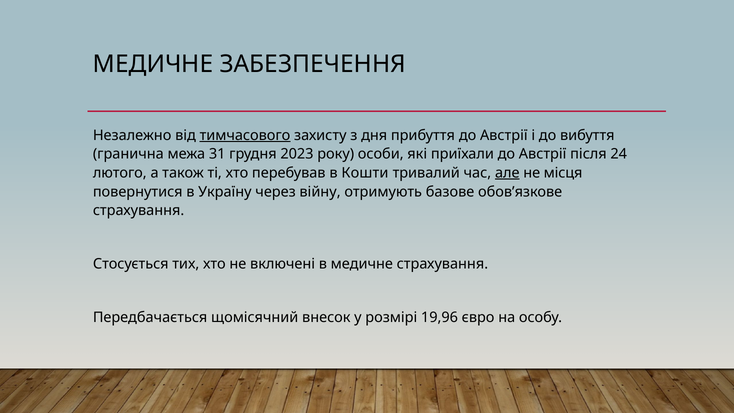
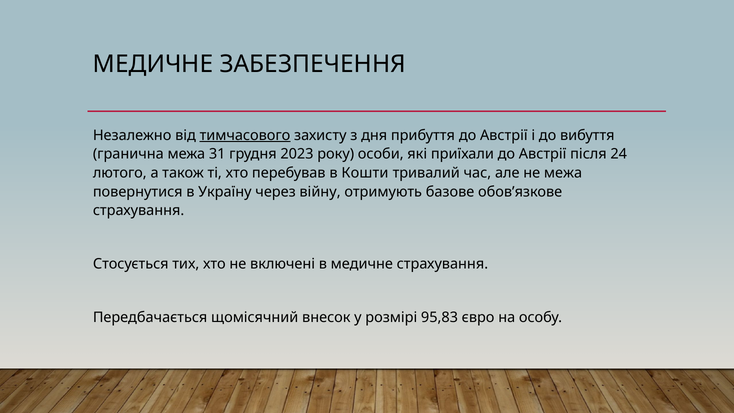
але underline: present -> none (507, 173)
не місця: місця -> межа (563, 173)
19,96: 19,96 -> 95,83 (440, 317)
